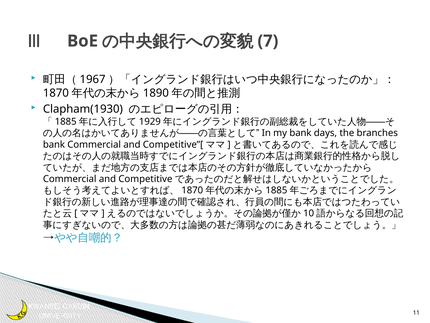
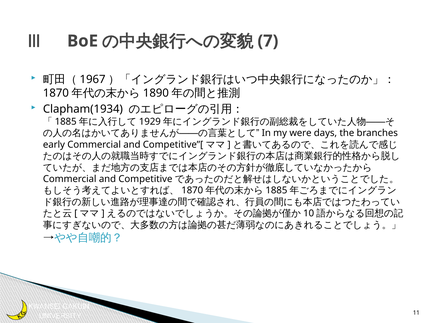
Clapham(1930: Clapham(1930 -> Clapham(1934 (83, 109)
my bank: bank -> were (300, 133)
bank: bank -> early (54, 144)
